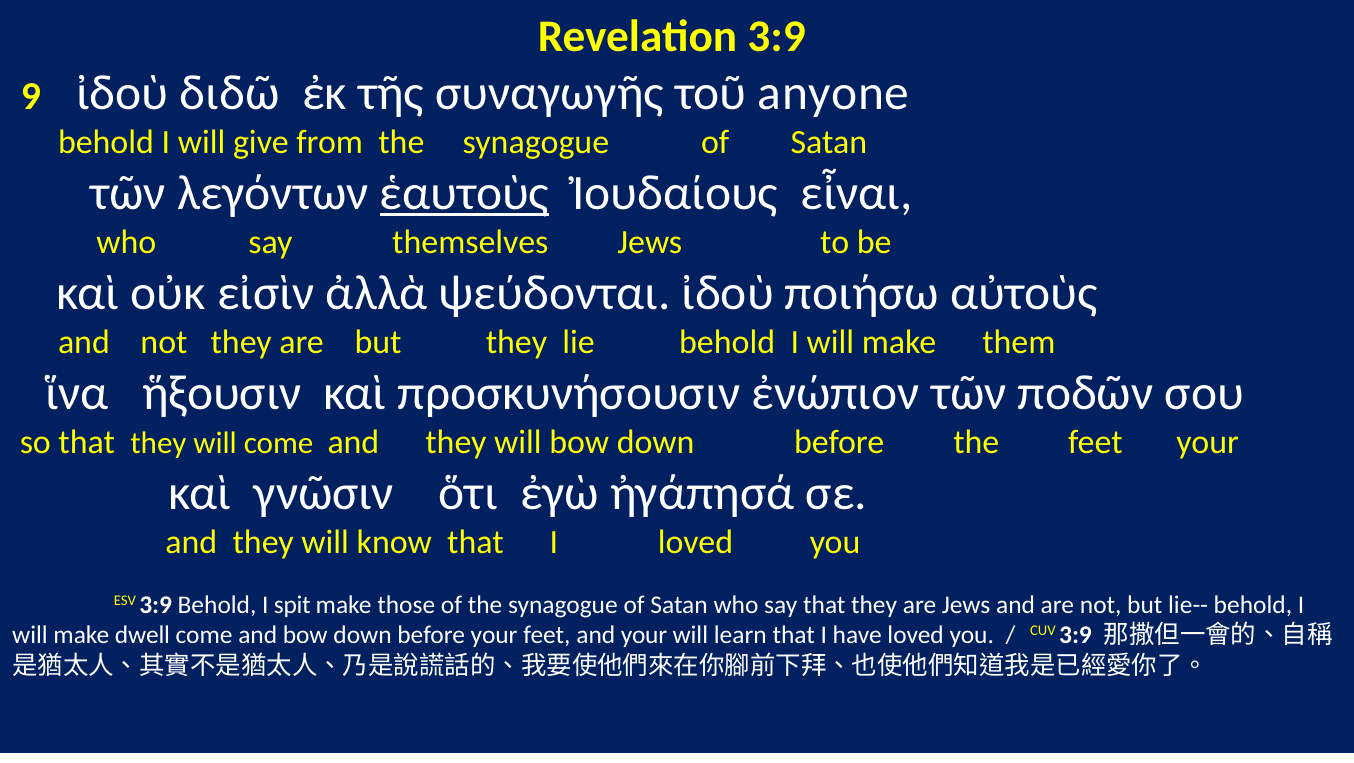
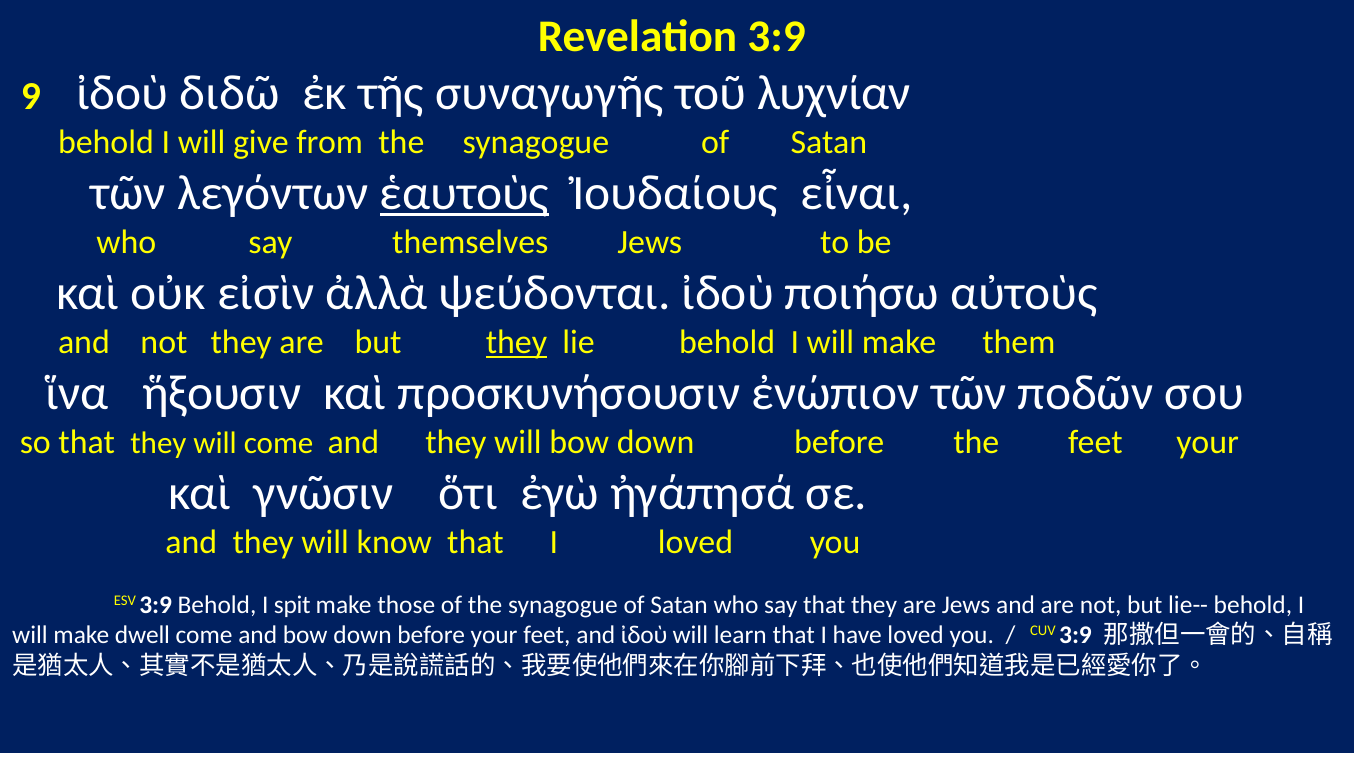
anyone: anyone -> λυχνίαν (834, 94)
they underline: none -> present (516, 343)
and your: your -> ἰδοὺ (644, 636)
